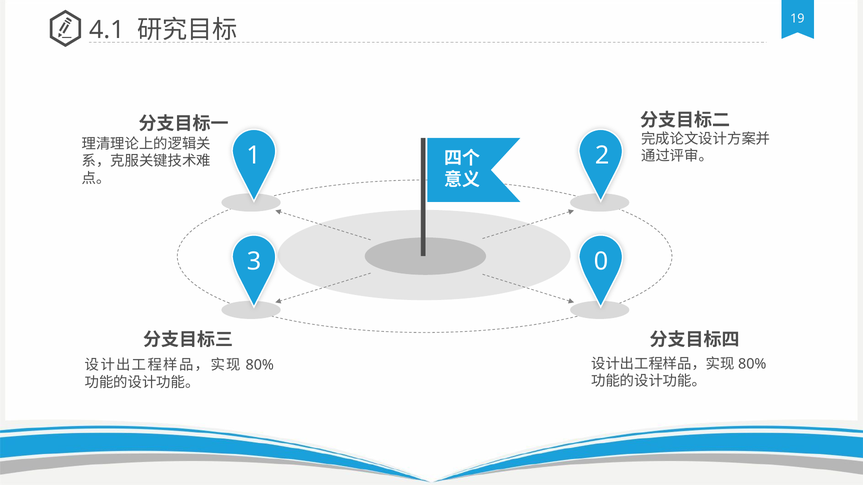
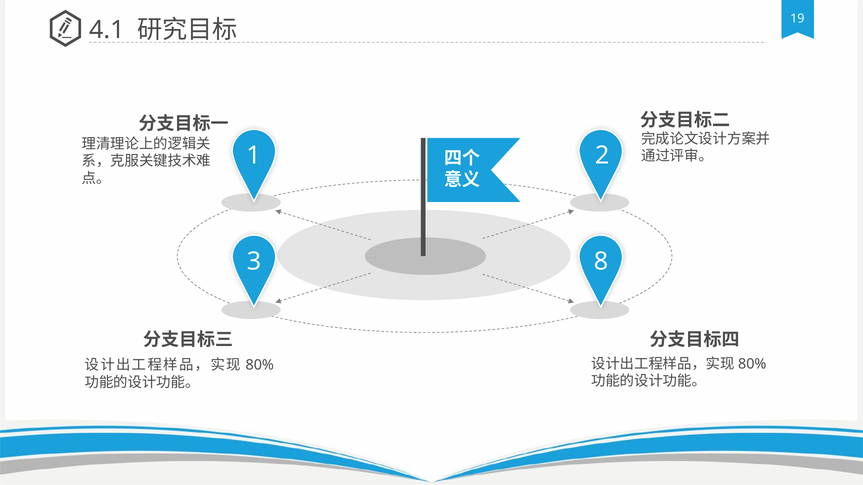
0: 0 -> 8 (601, 262)
